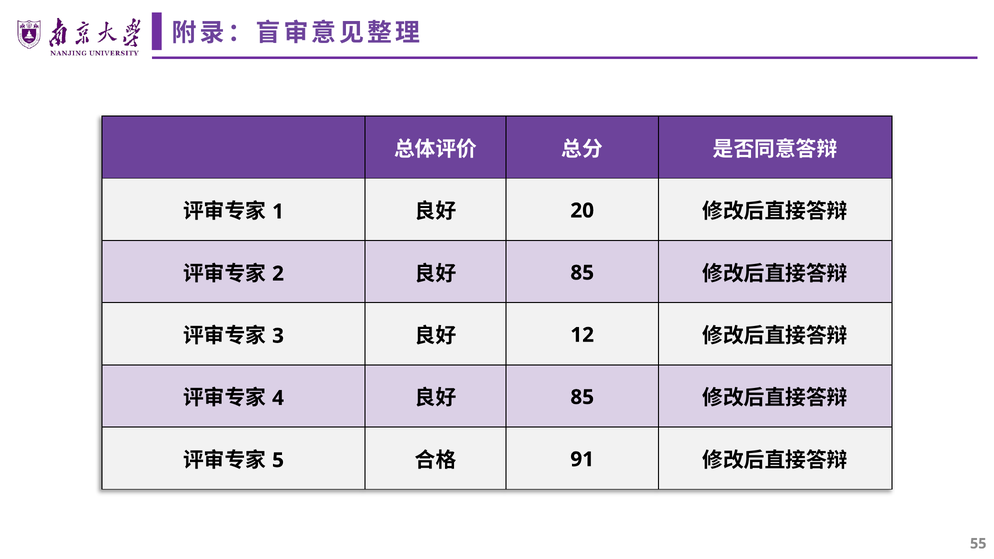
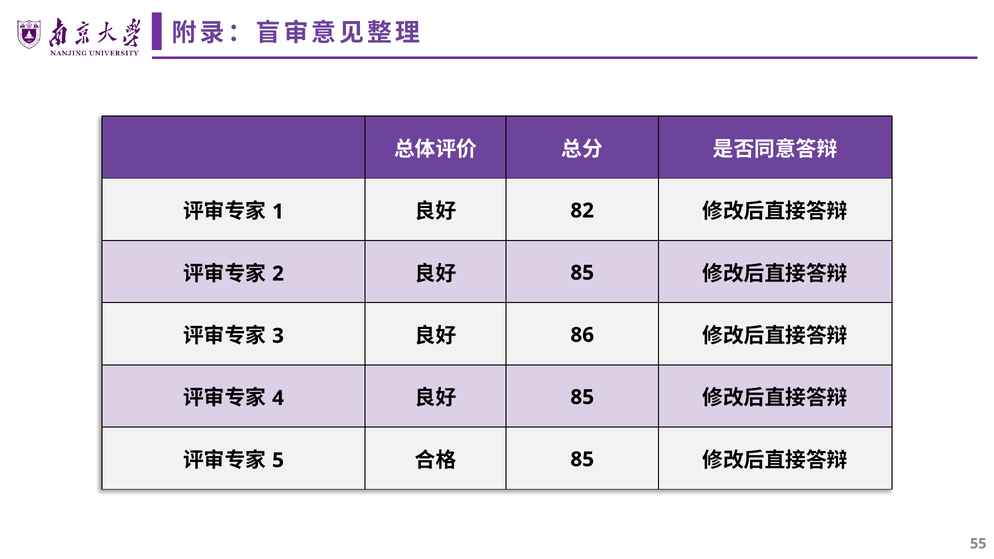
20: 20 -> 82 (582, 211)
12: 12 -> 86 (582, 335)
91: 91 -> 85 (582, 459)
